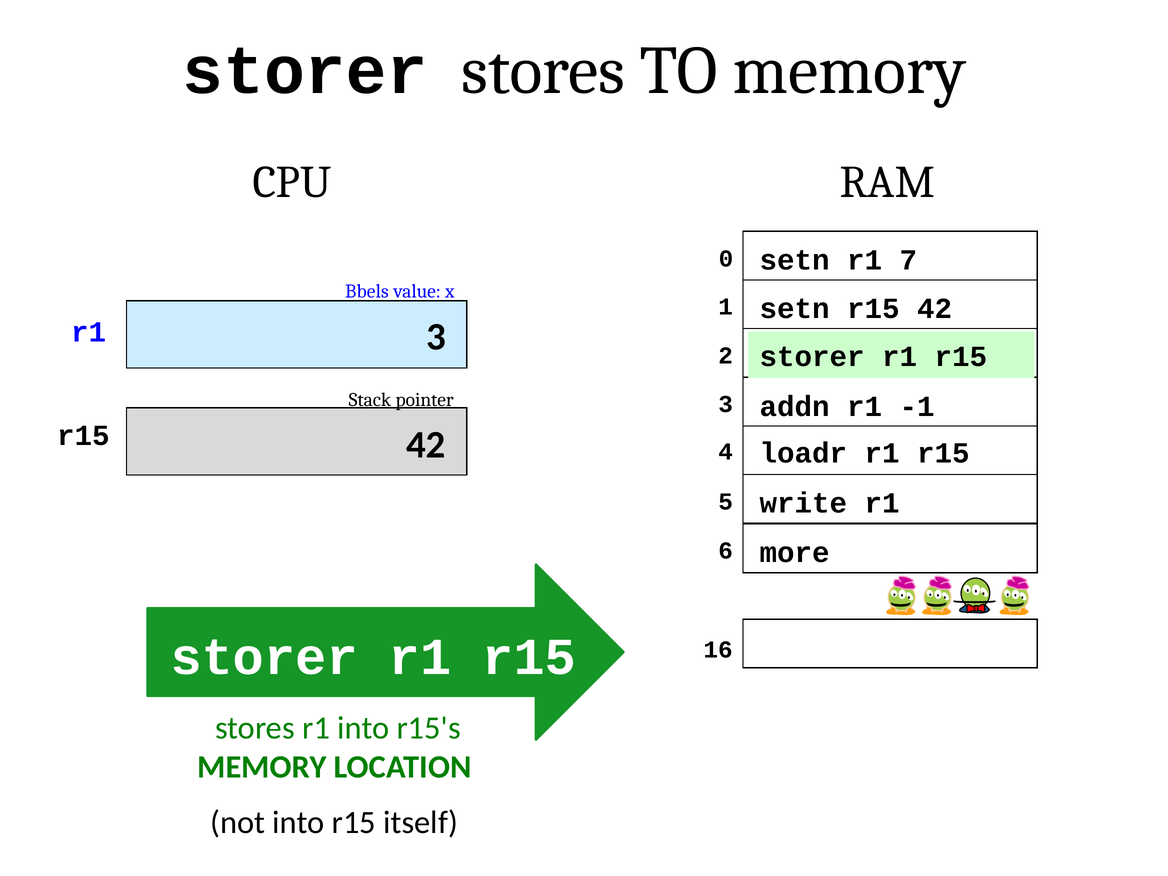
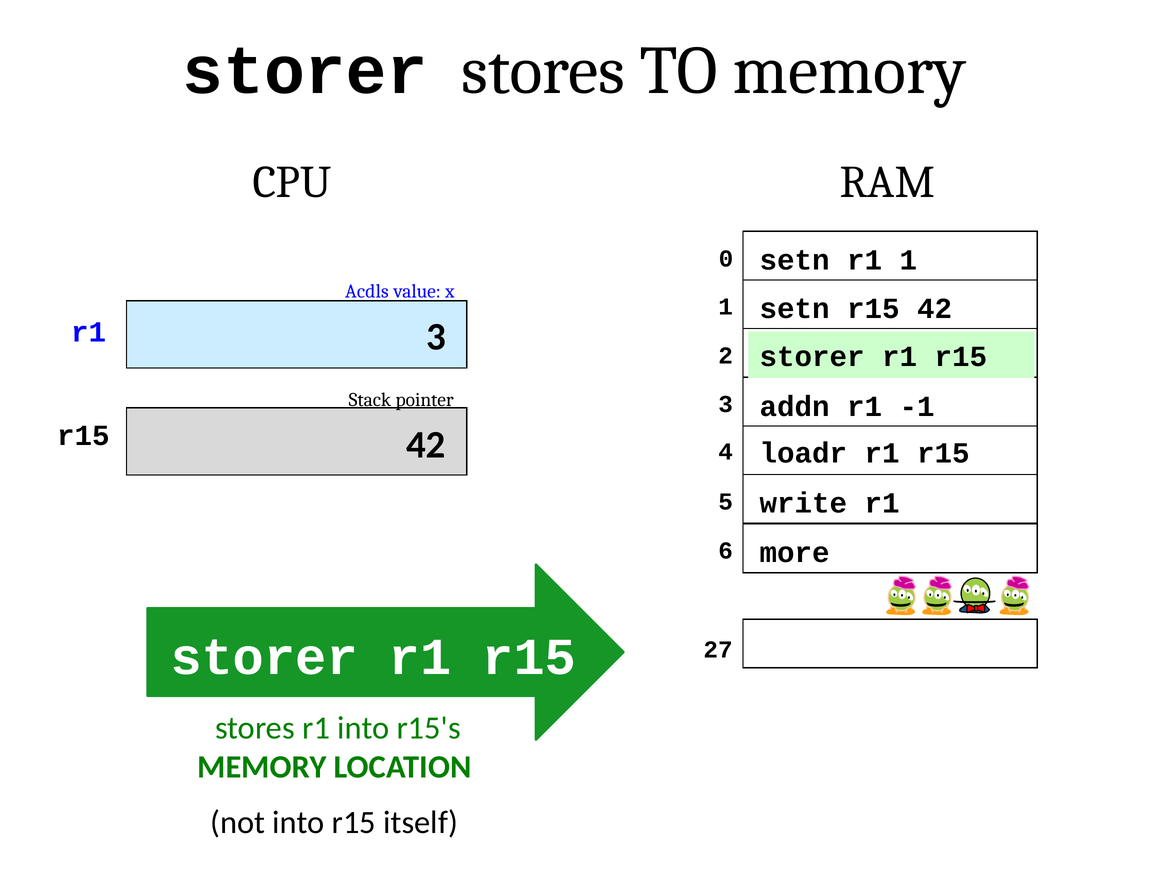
r1 7: 7 -> 1 (909, 260)
Bbels: Bbels -> Acdls (367, 291)
16: 16 -> 27 (718, 650)
